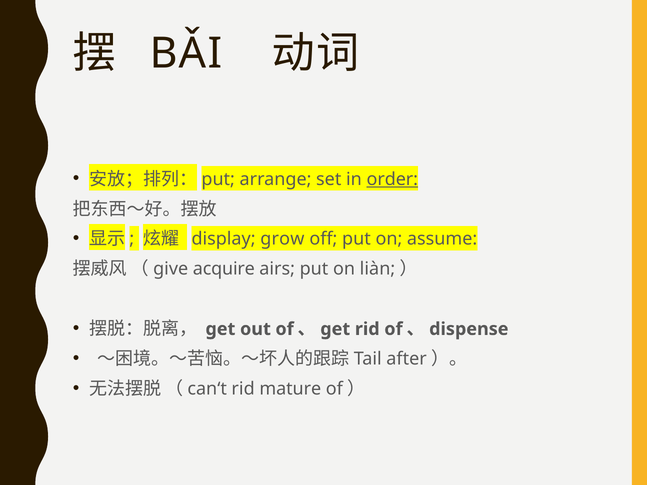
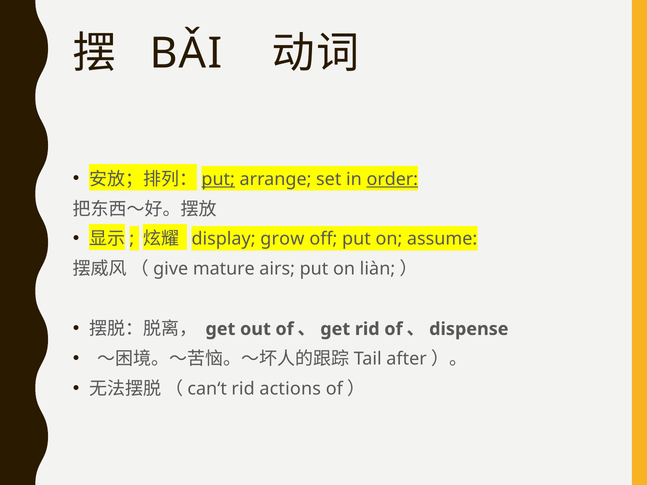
put underline: none -> present (218, 179)
acquire: acquire -> mature (224, 269)
mature: mature -> actions (290, 389)
